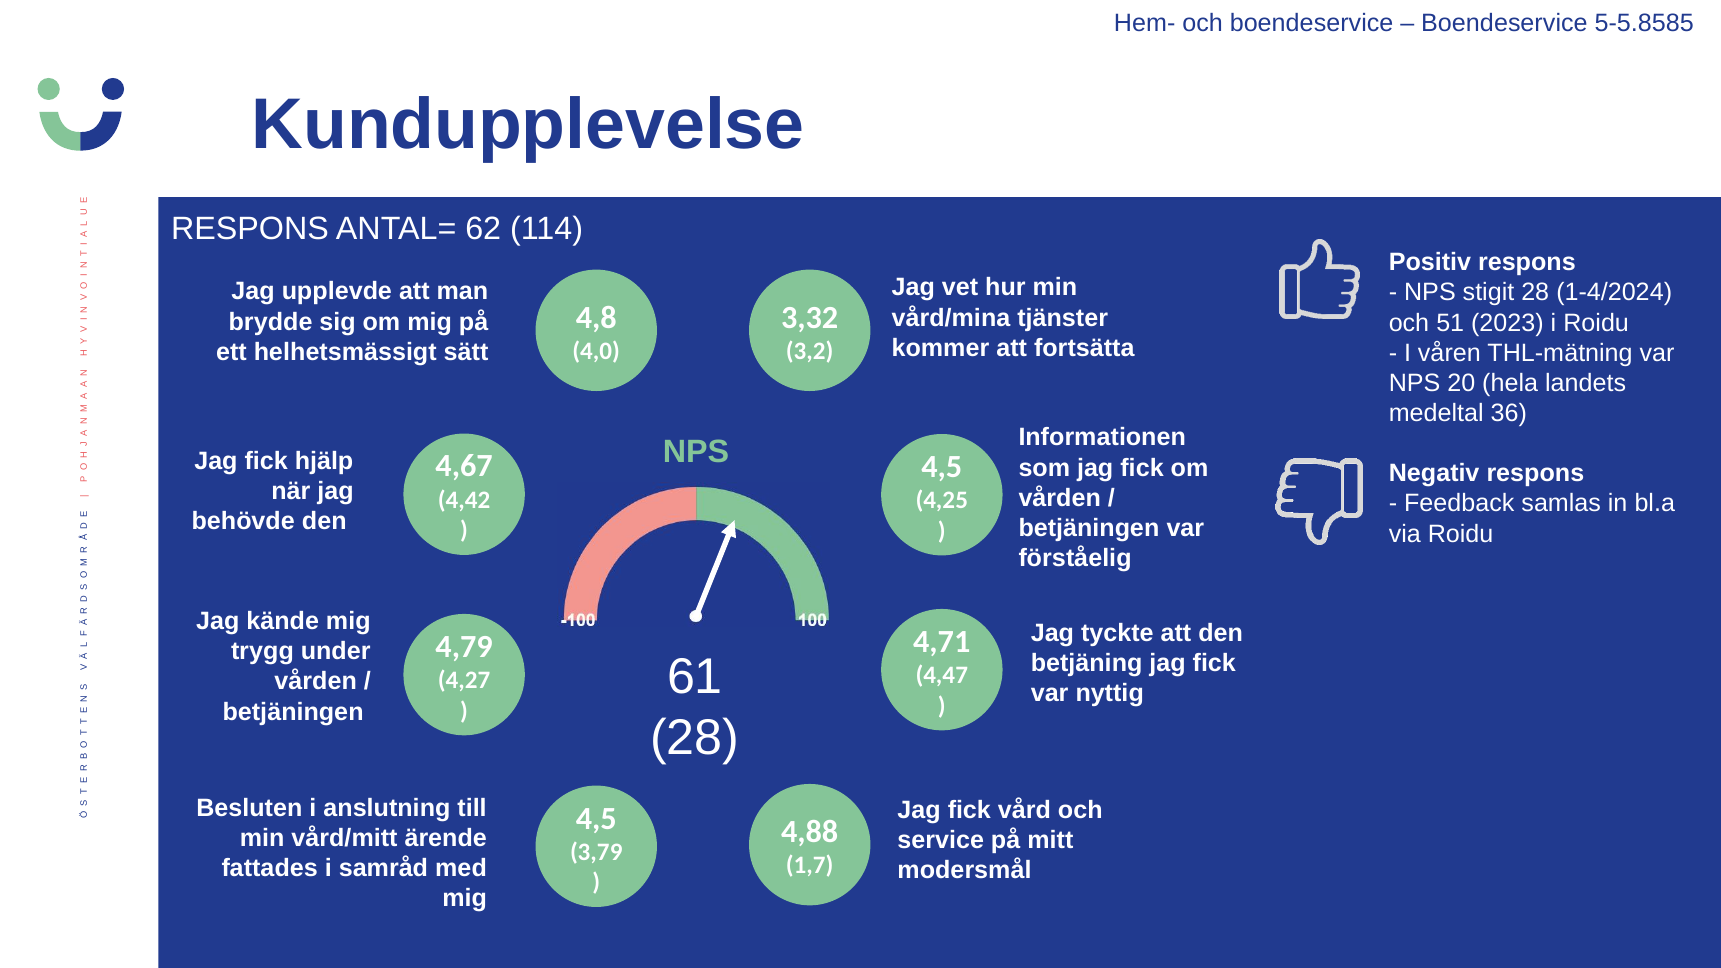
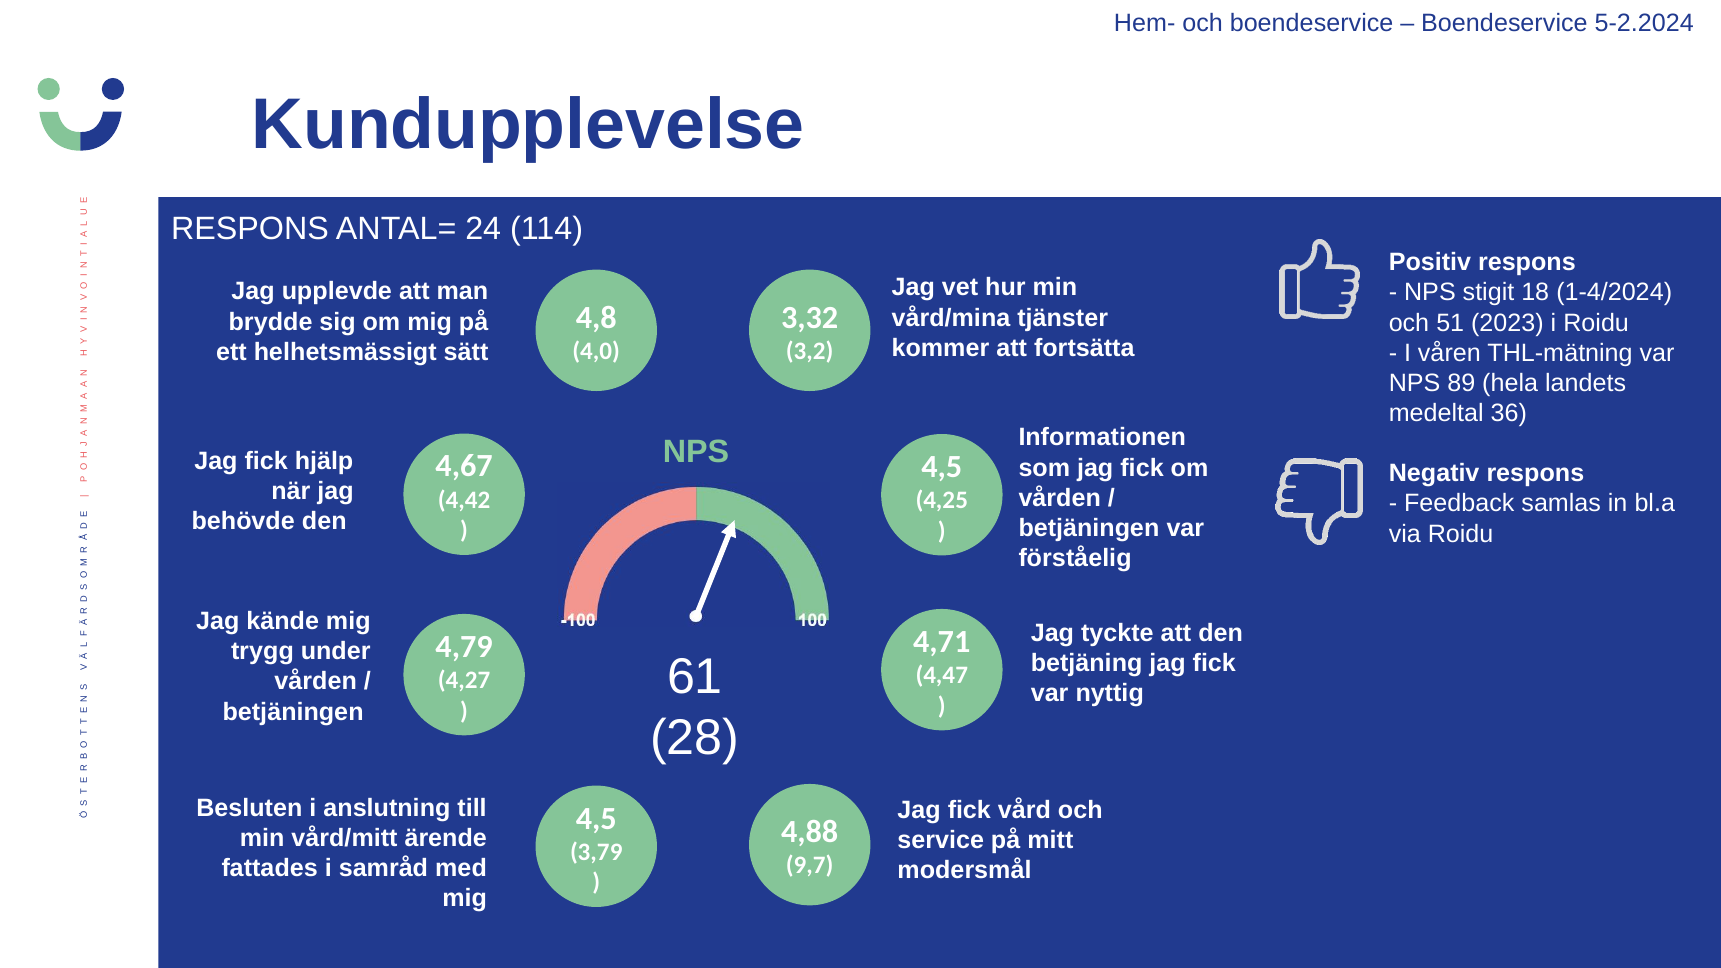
5-5.8585: 5-5.8585 -> 5-2.2024 (1644, 23)
62: 62 -> 24 (483, 229)
stigit 28: 28 -> 18 (1535, 293)
20: 20 -> 89 (1461, 383)
1,7: 1,7 -> 9,7 (810, 866)
